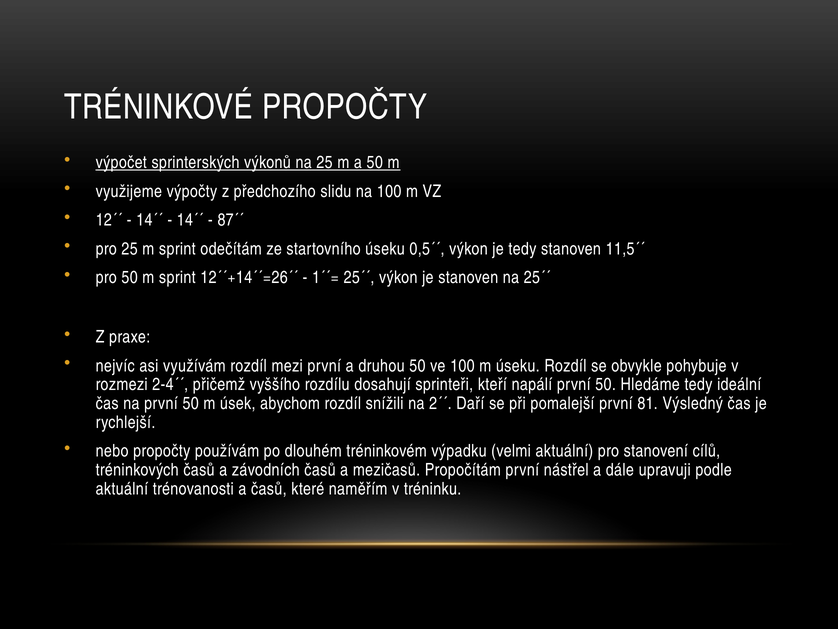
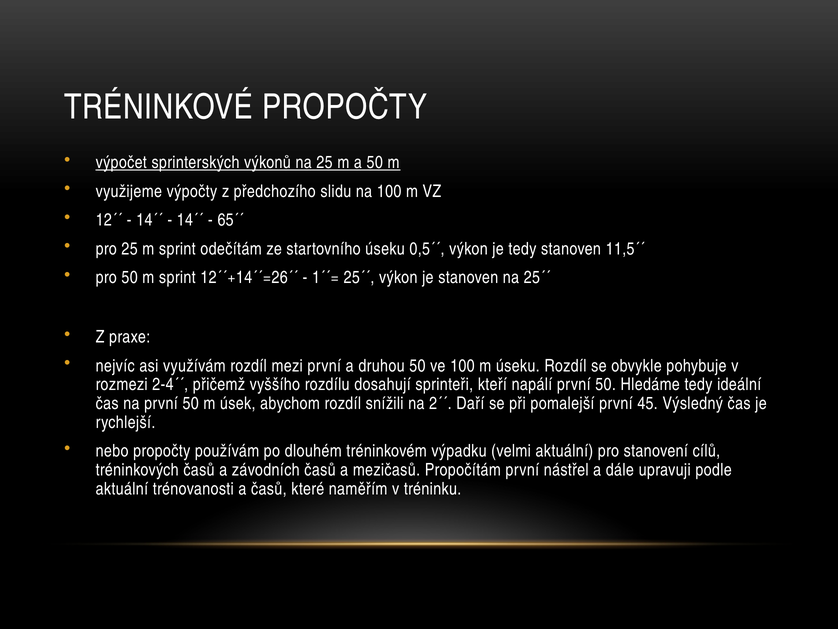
87´´: 87´´ -> 65´´ (231, 220)
81: 81 -> 45 (648, 403)
